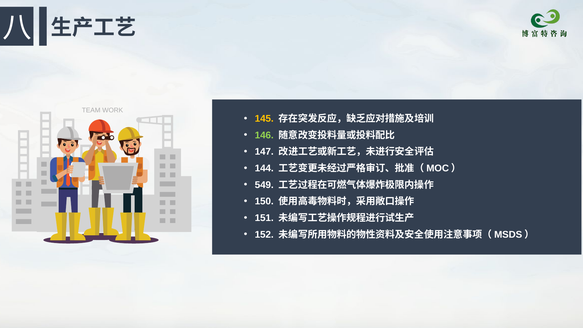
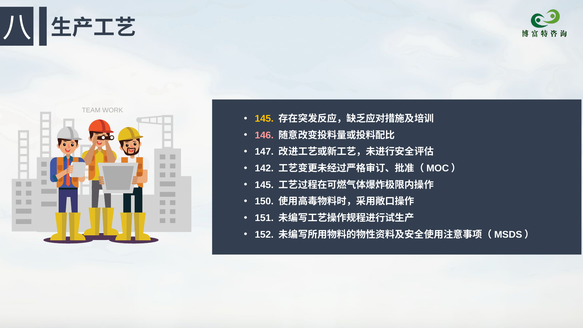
146 colour: light green -> pink (264, 135)
144: 144 -> 142 (264, 168)
549: 549 -> 145 (264, 185)
